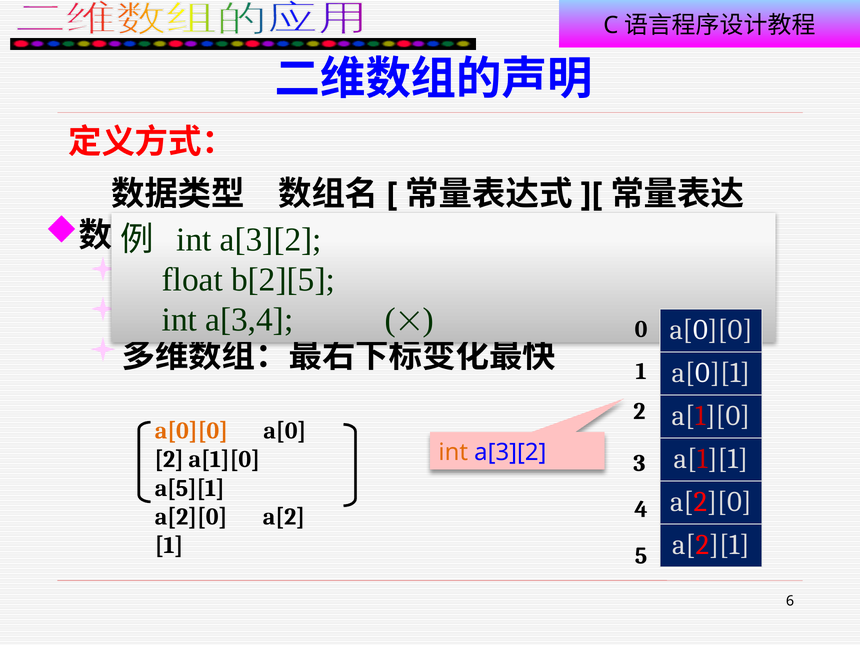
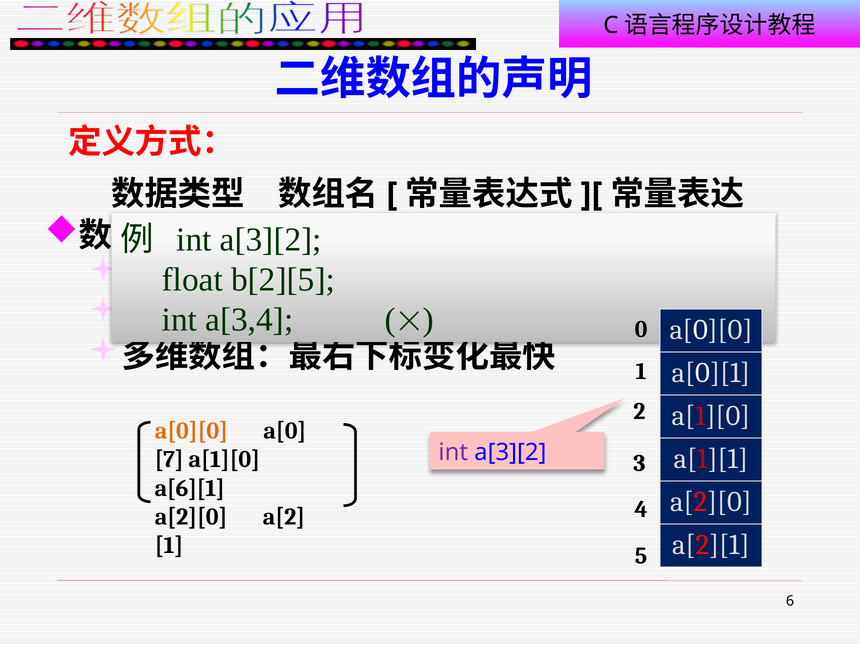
int colour: orange -> purple (453, 452)
2: 2 -> 7 (169, 460)
a[5][1: a[5][1 -> a[6][1 (190, 488)
